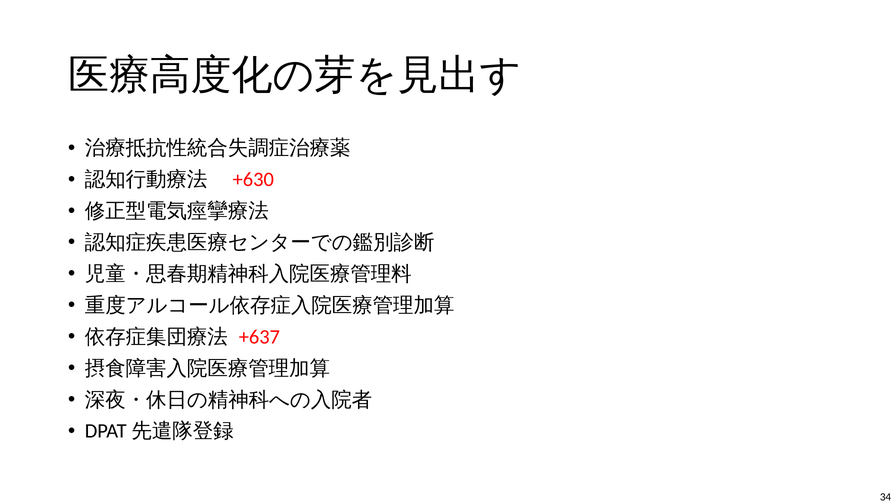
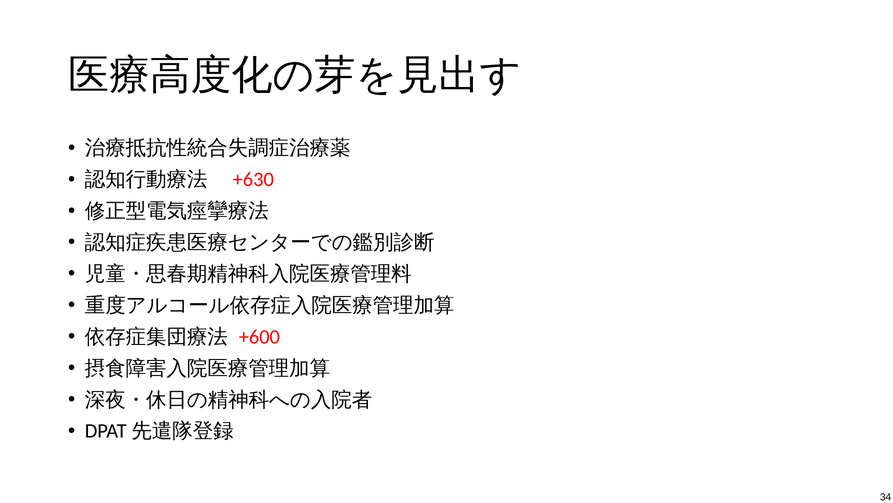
+637: +637 -> +600 (259, 336)
